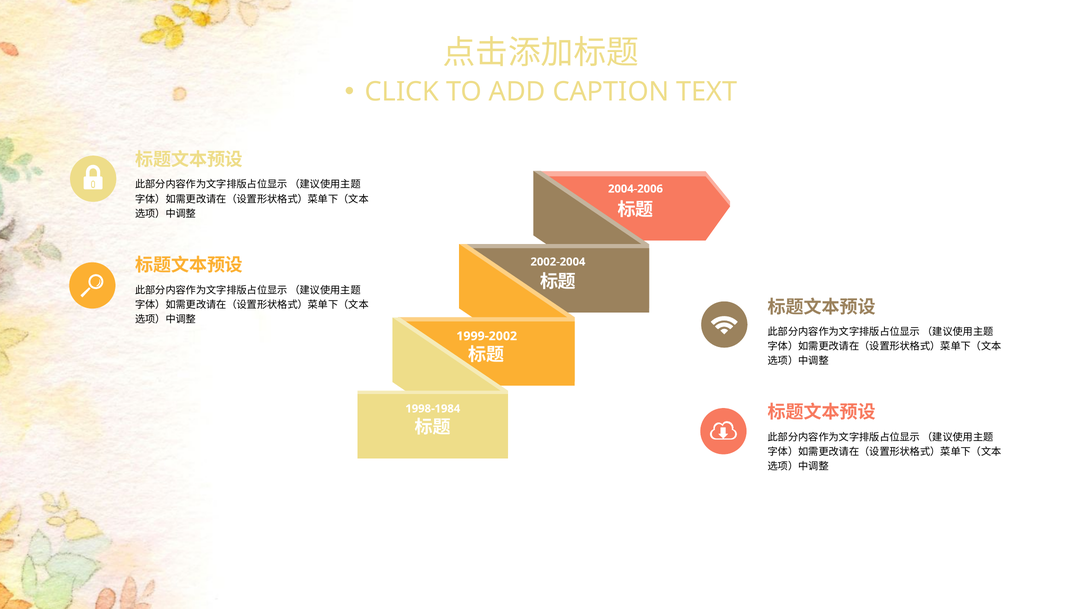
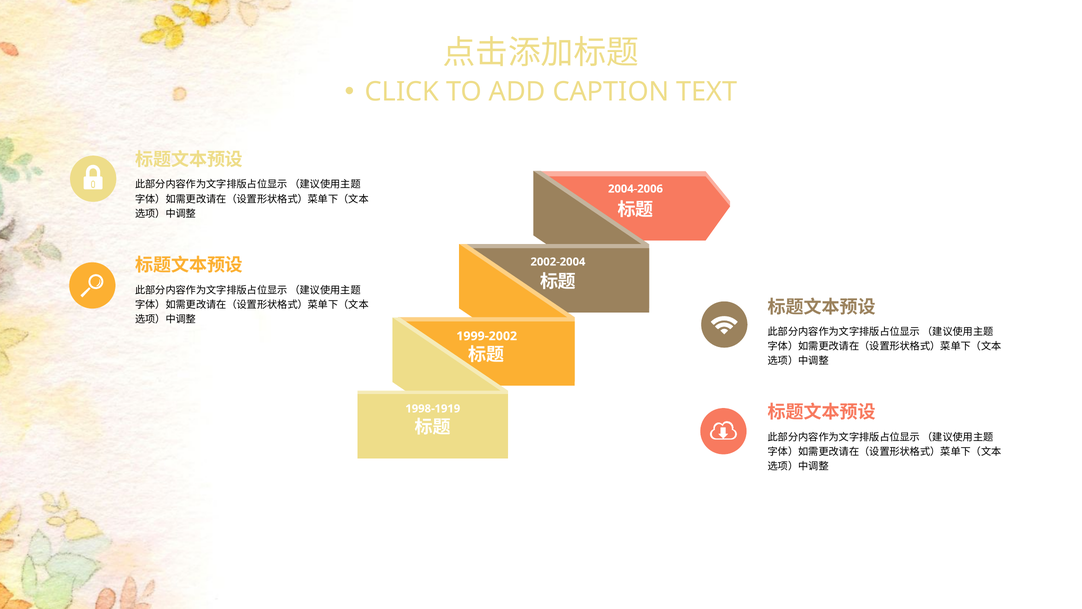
1998-1984: 1998-1984 -> 1998-1919 (433, 408)
